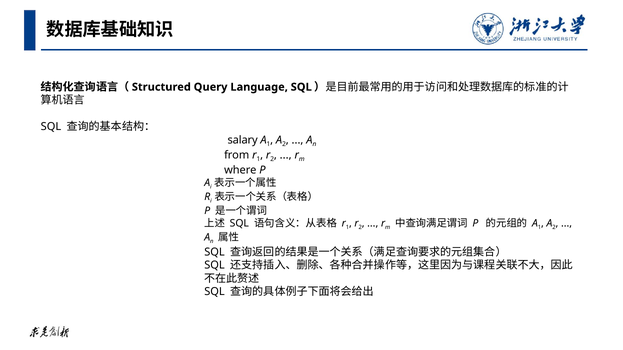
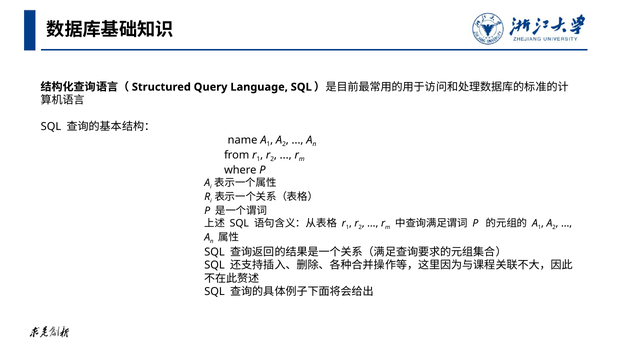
salary: salary -> name (243, 140)
